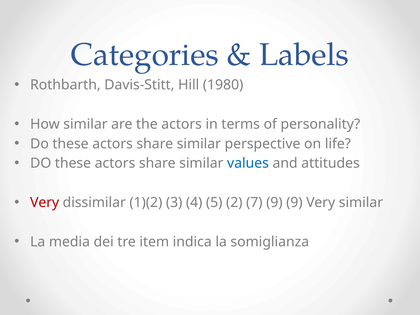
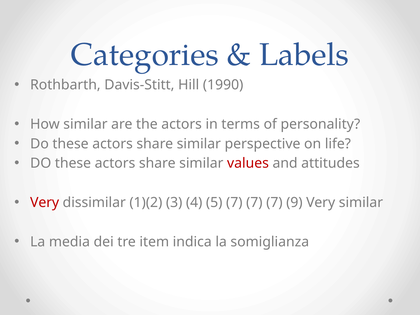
1980: 1980 -> 1990 (223, 85)
values colour: blue -> red (248, 163)
5 2: 2 -> 7 (234, 203)
9: 9 -> 7 (274, 203)
